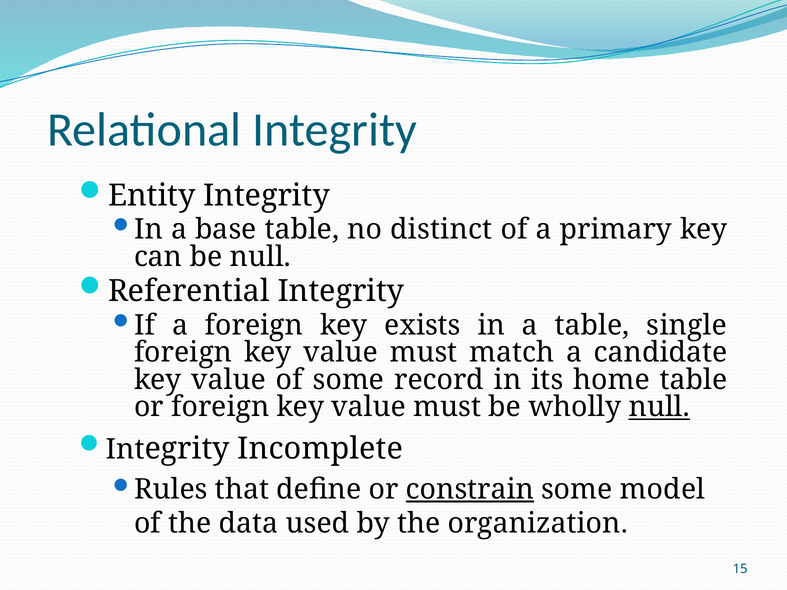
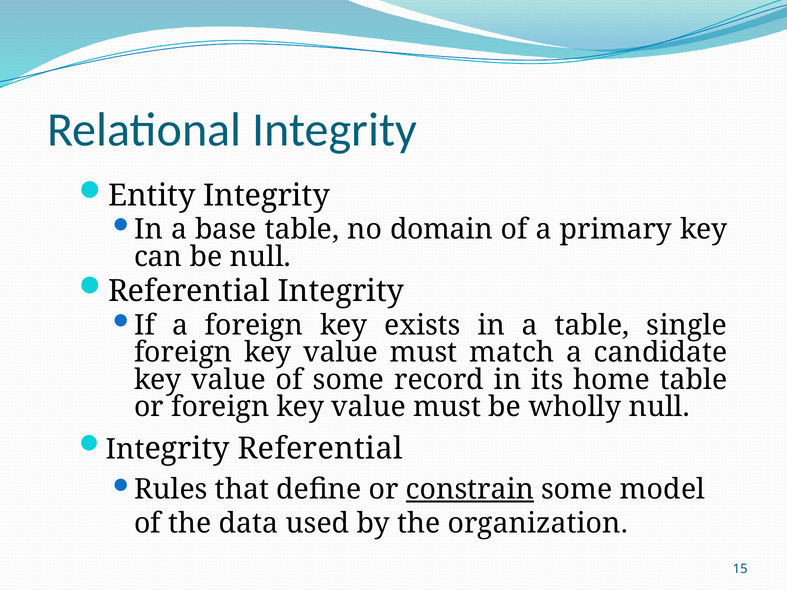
distinct: distinct -> domain (441, 230)
null underline: present -> none (659, 407)
Integrity Incomplete: Incomplete -> Referential (320, 449)
